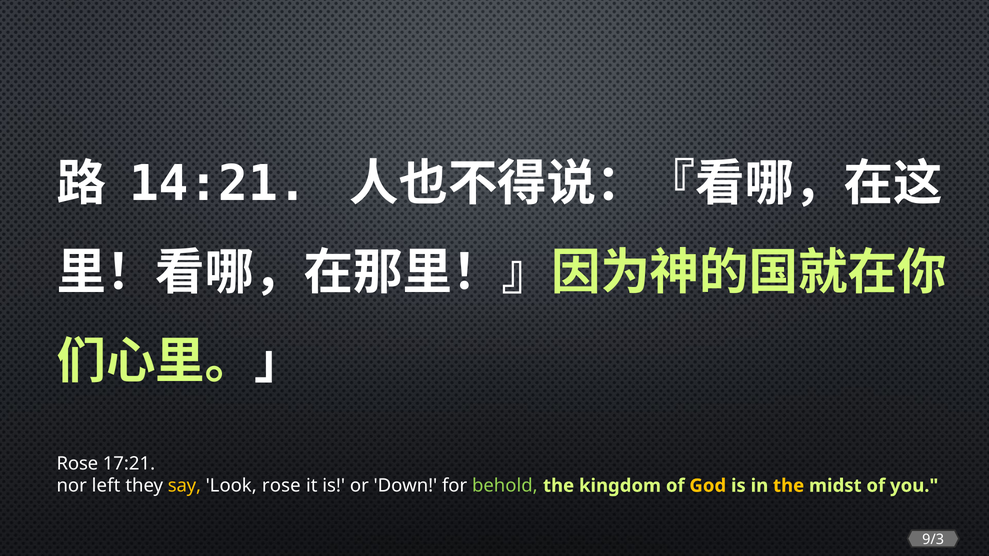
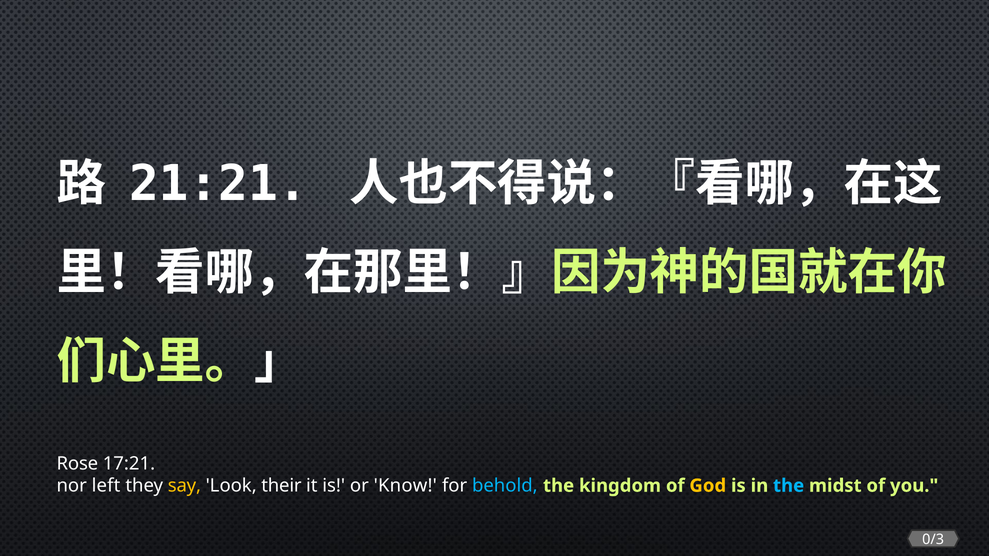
14:21: 14:21 -> 21:21 (218, 184)
Look rose: rose -> their (281, 486)
Down: Down -> Know (405, 486)
behold colour: light green -> light blue (505, 486)
the colour: yellow -> light blue (789, 486)
9/3: 9/3 -> 0/3 (933, 540)
